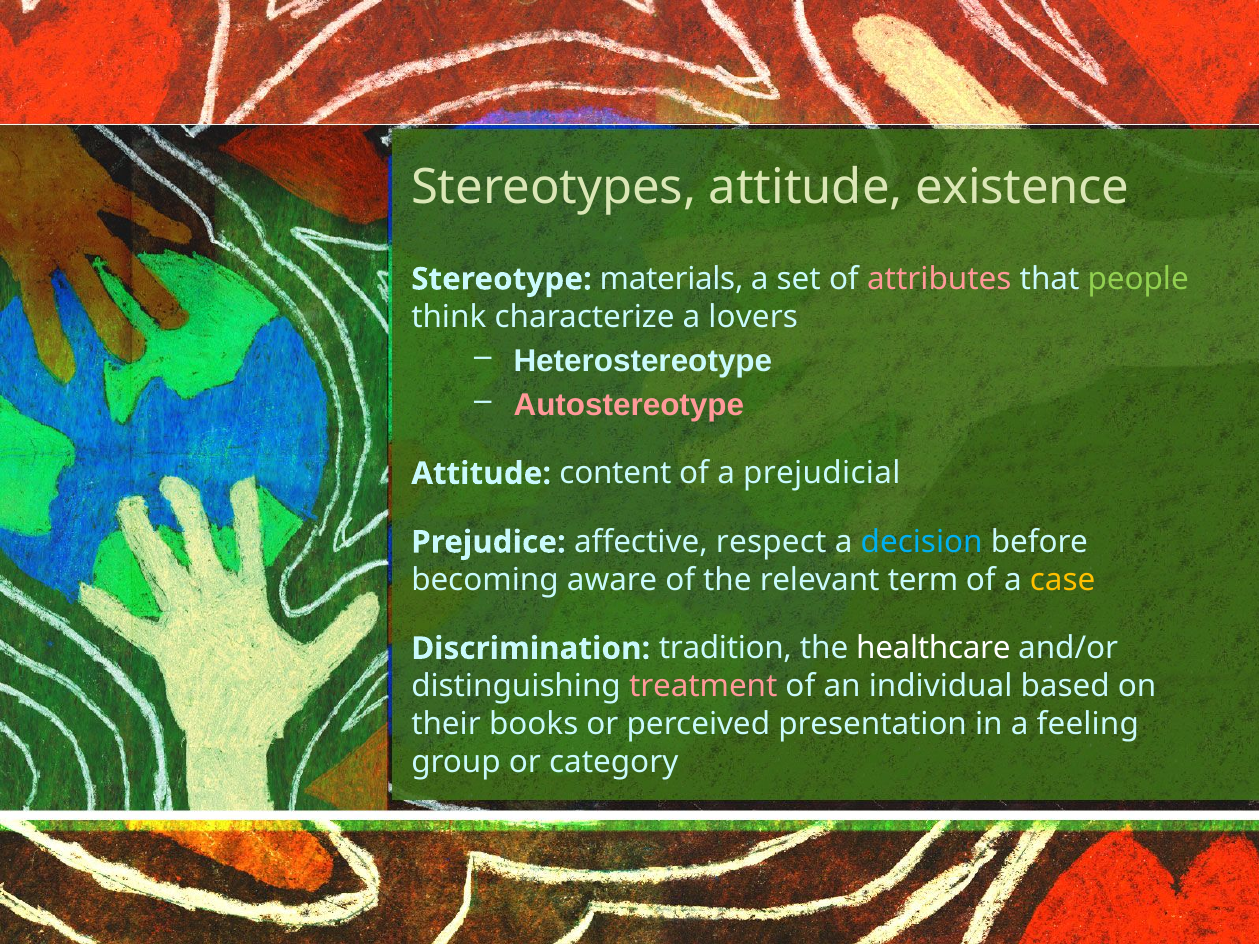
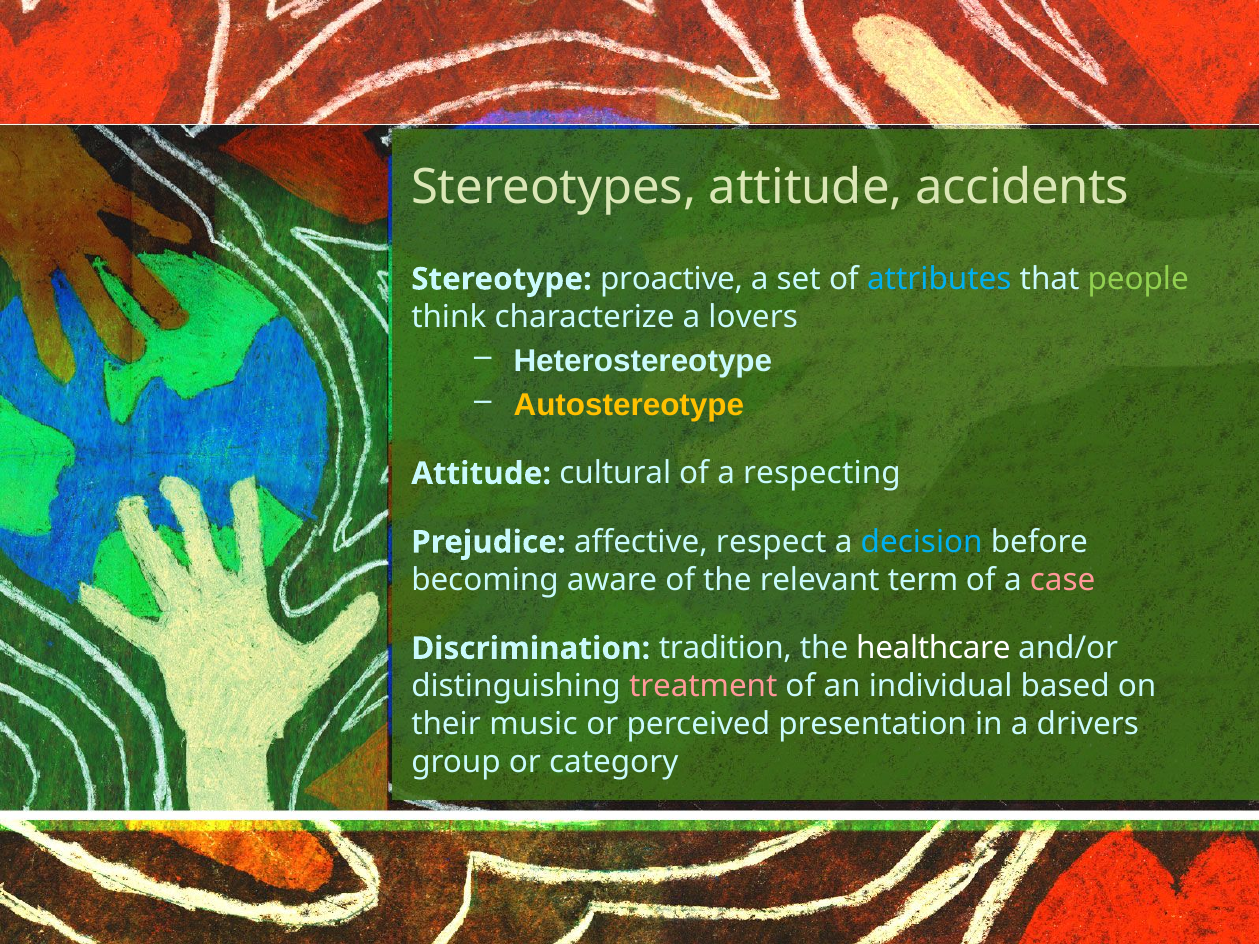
existence: existence -> accidents (1022, 187)
materials: materials -> proactive (672, 279)
attributes colour: pink -> light blue (939, 279)
Autostereotype colour: pink -> yellow (629, 405)
content: content -> cultural (615, 474)
prejudicial: prejudicial -> respecting (822, 474)
case colour: yellow -> pink (1063, 580)
books: books -> music (534, 724)
feeling: feeling -> drivers (1088, 724)
